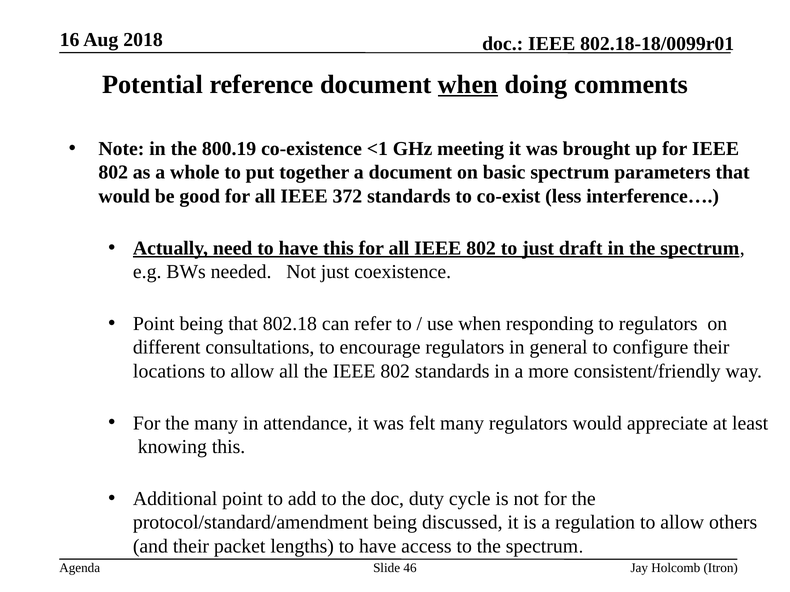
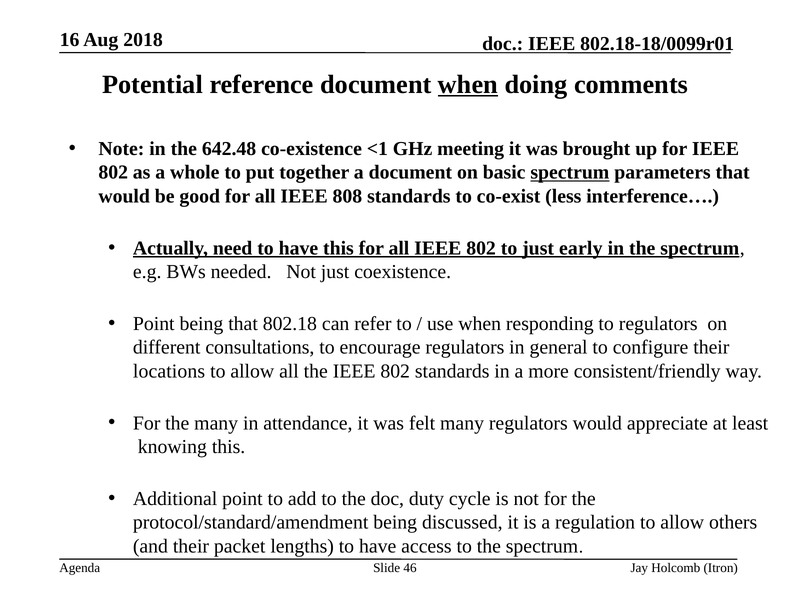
800.19: 800.19 -> 642.48 (229, 149)
spectrum underline: none -> present (570, 173)
372: 372 -> 808 (347, 196)
draft: draft -> early (581, 248)
